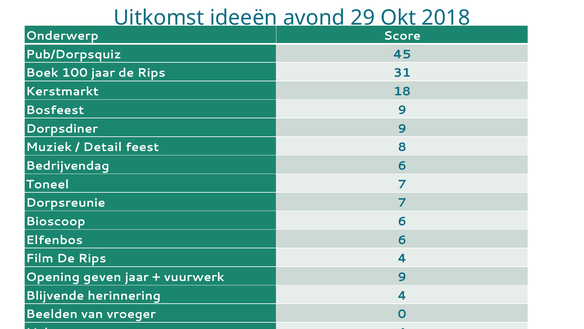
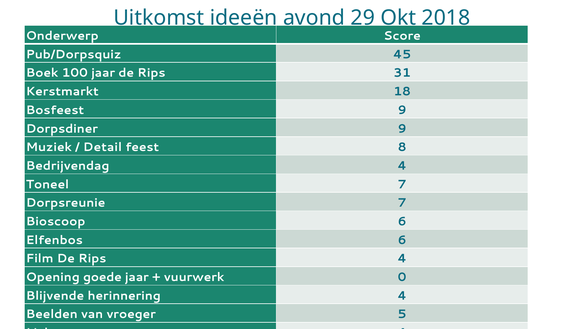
Bedrijvendag 6: 6 -> 4 (402, 166)
geven: geven -> goede (102, 277)
vuurwerk 9: 9 -> 0 (402, 277)
0: 0 -> 5 (402, 314)
